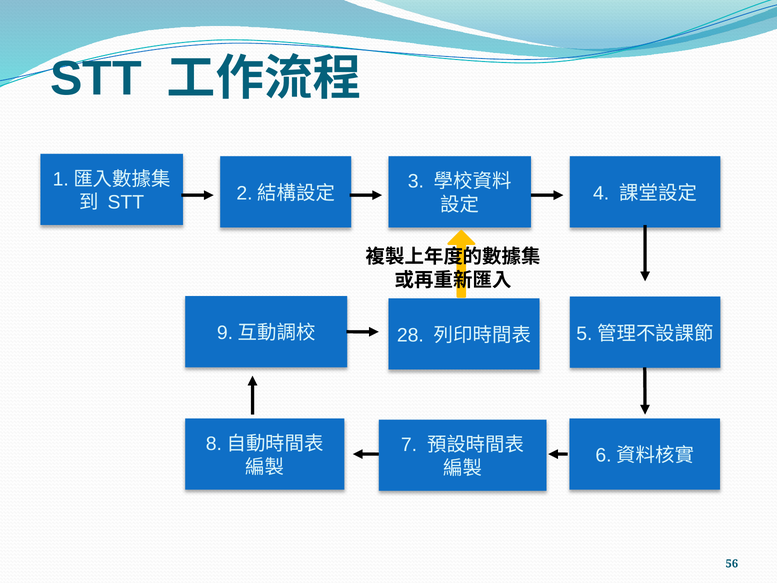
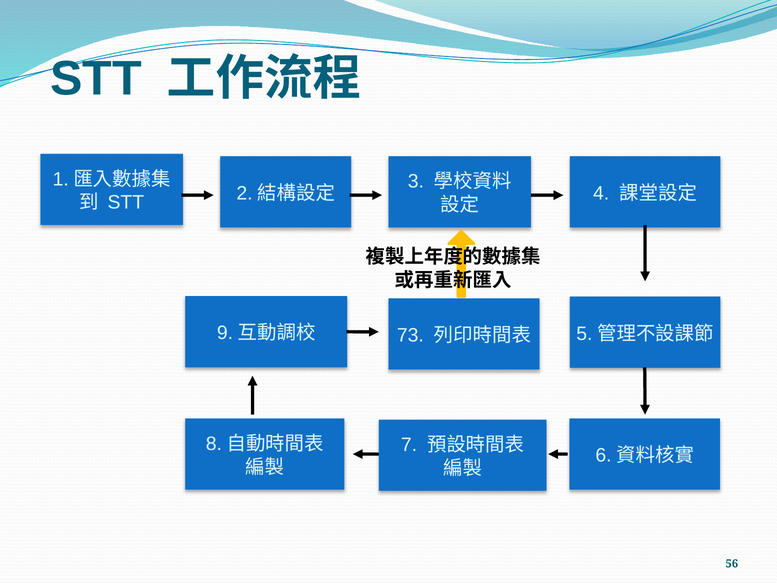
28: 28 -> 73 (410, 335)
